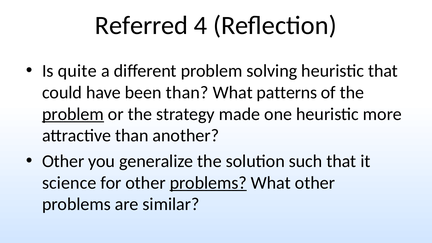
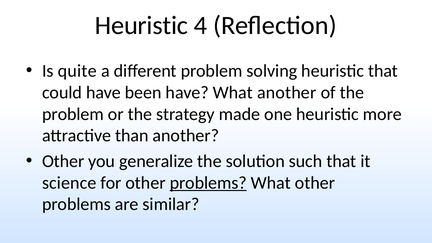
Referred: Referred -> Heuristic (142, 25)
been than: than -> have (187, 93)
What patterns: patterns -> another (287, 93)
problem underline: present -> none (73, 114)
